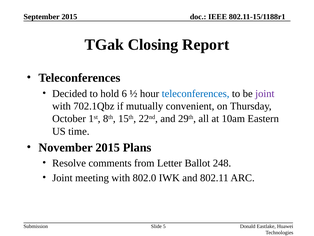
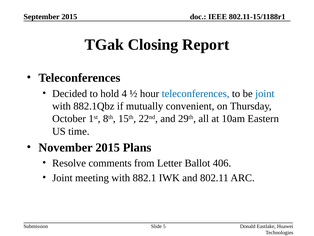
6: 6 -> 4 (124, 93)
joint colour: purple -> blue (265, 93)
702.1Qbz: 702.1Qbz -> 882.1Qbz (94, 106)
248: 248 -> 406 (222, 163)
802.0: 802.0 -> 882.1 (144, 177)
